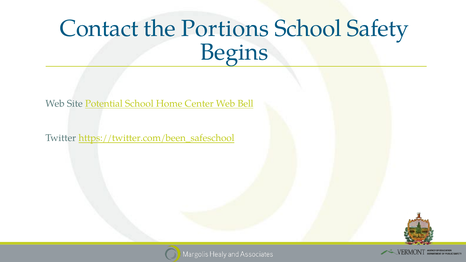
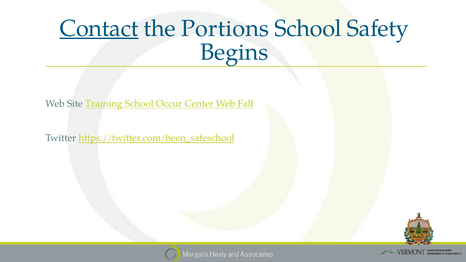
Contact underline: none -> present (99, 28)
Potential: Potential -> Training (104, 104)
Home: Home -> Occur (169, 104)
Bell: Bell -> Fall (245, 104)
